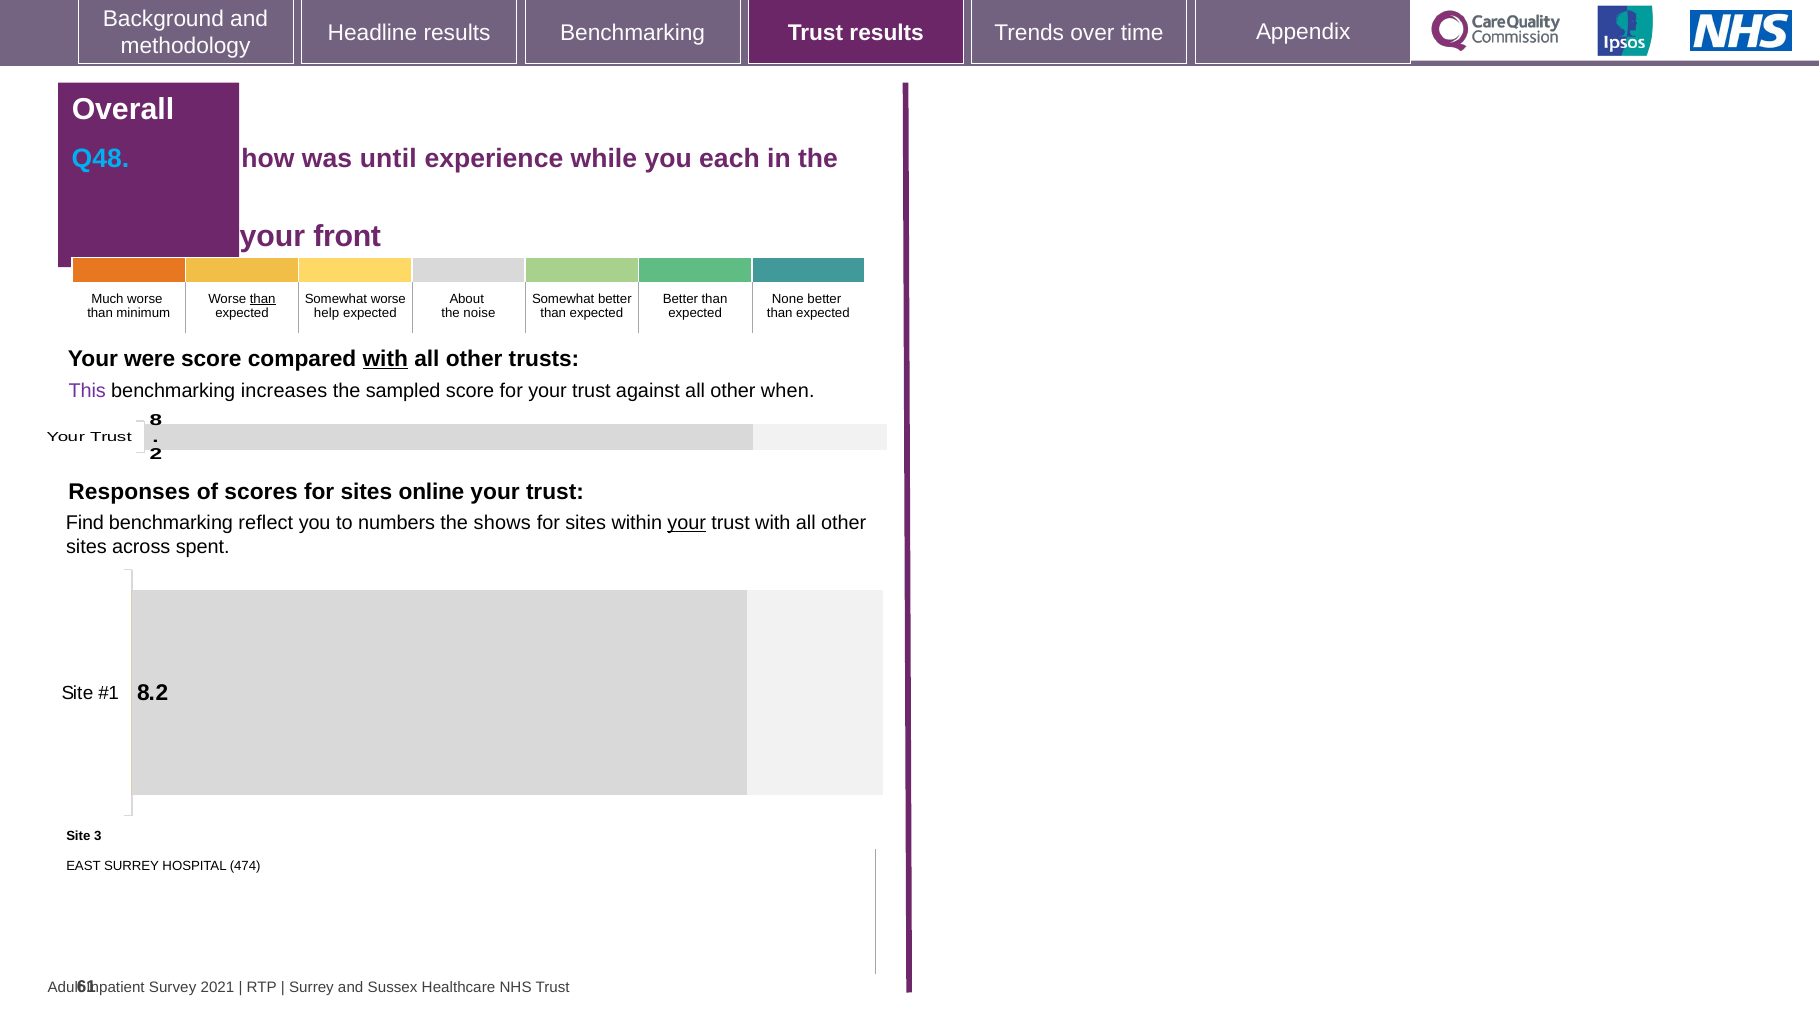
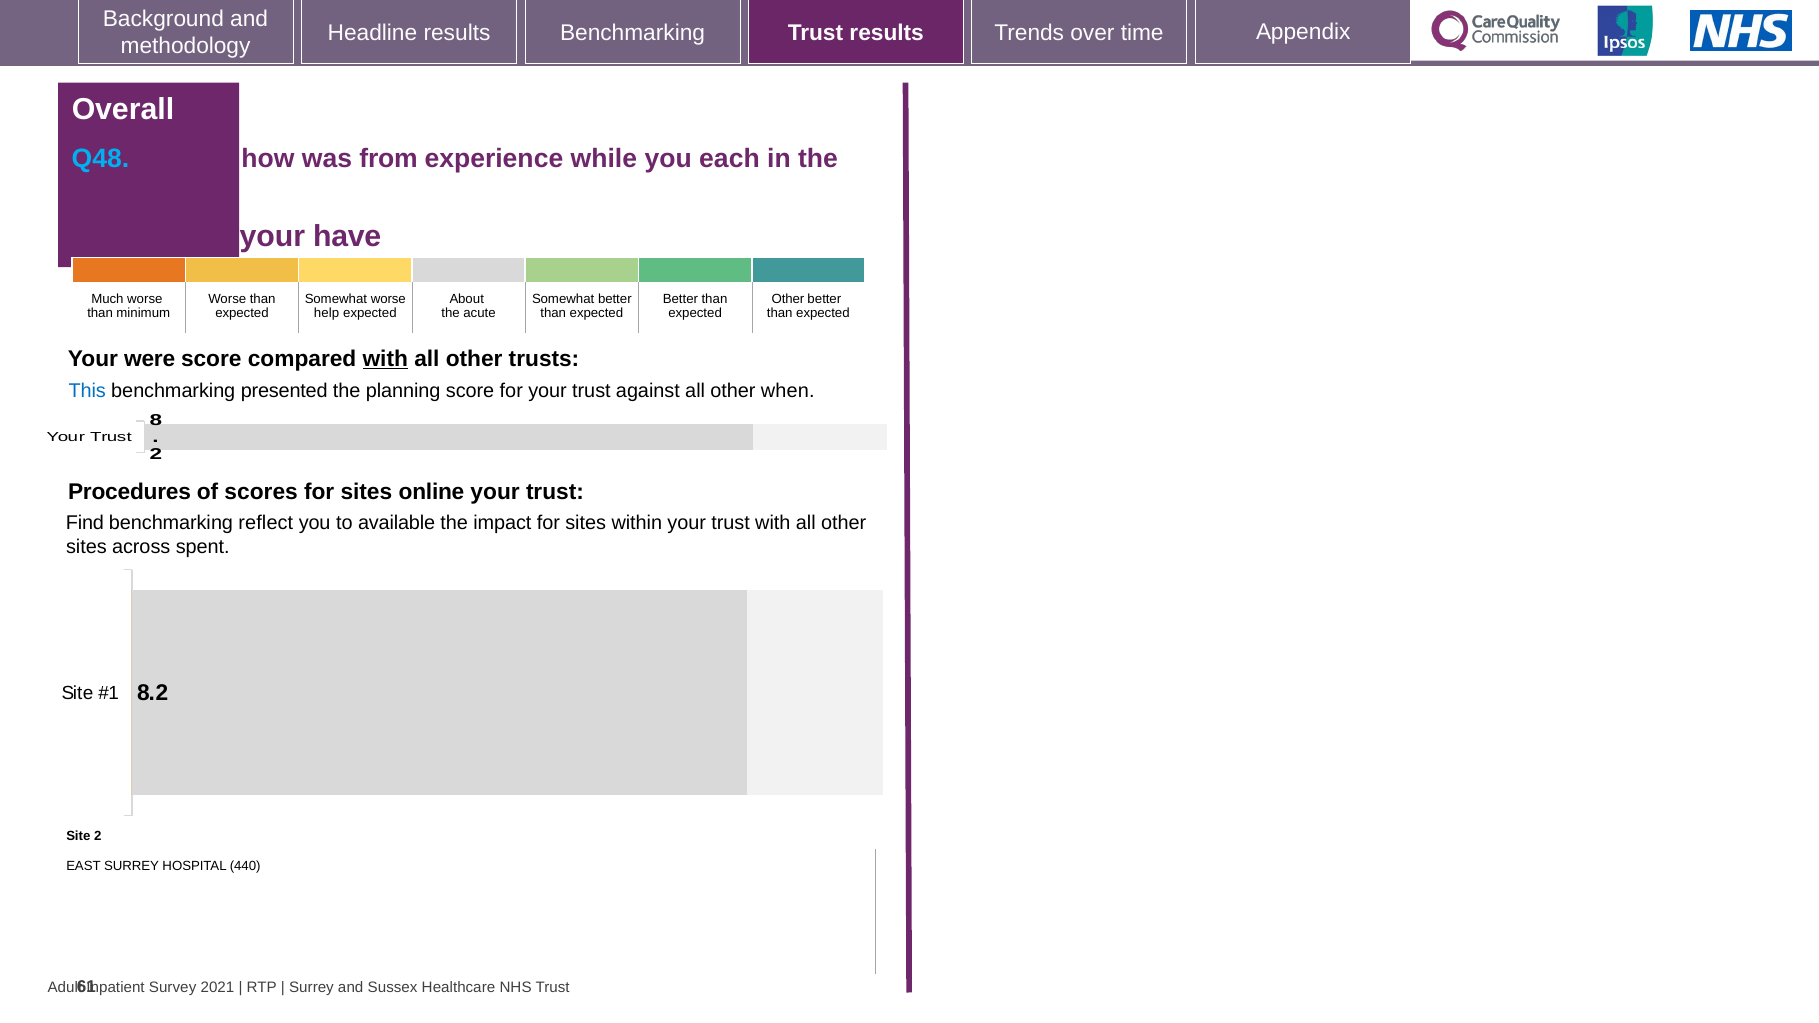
until: until -> from (389, 159)
front: front -> have (347, 236)
than underline: present -> none (263, 299)
None: None -> Other (788, 299)
noise: noise -> acute (480, 314)
This colour: purple -> blue (87, 391)
increases: increases -> presented (284, 391)
sampled: sampled -> planning (403, 391)
Responses: Responses -> Procedures (129, 492)
numbers: numbers -> available (397, 523)
shows: shows -> impact (502, 523)
your underline: present -> none (687, 523)
Site 3: 3 -> 2 (98, 837)
474: 474 -> 440 (245, 866)
